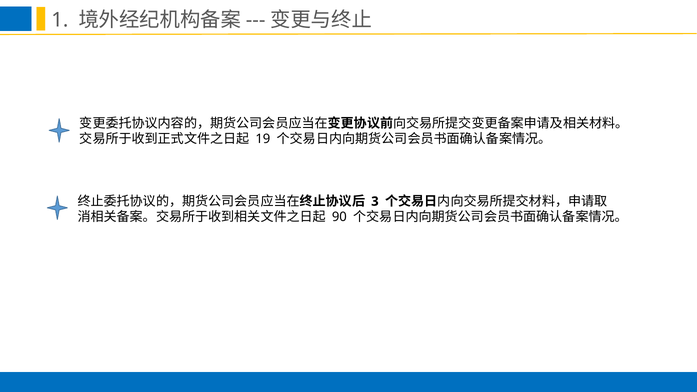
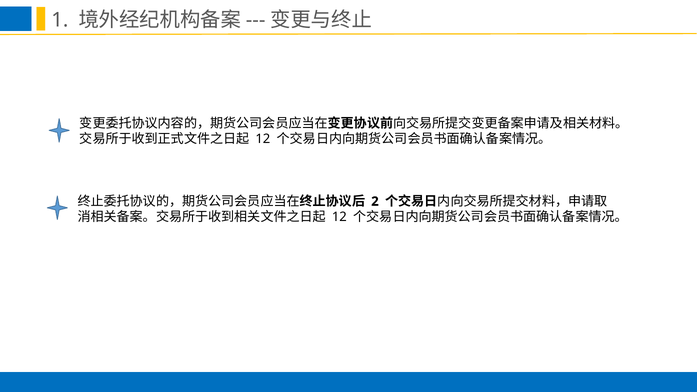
19: 19 -> 12 (263, 139)
3: 3 -> 2 (375, 202)
90: 90 -> 12 (339, 217)
